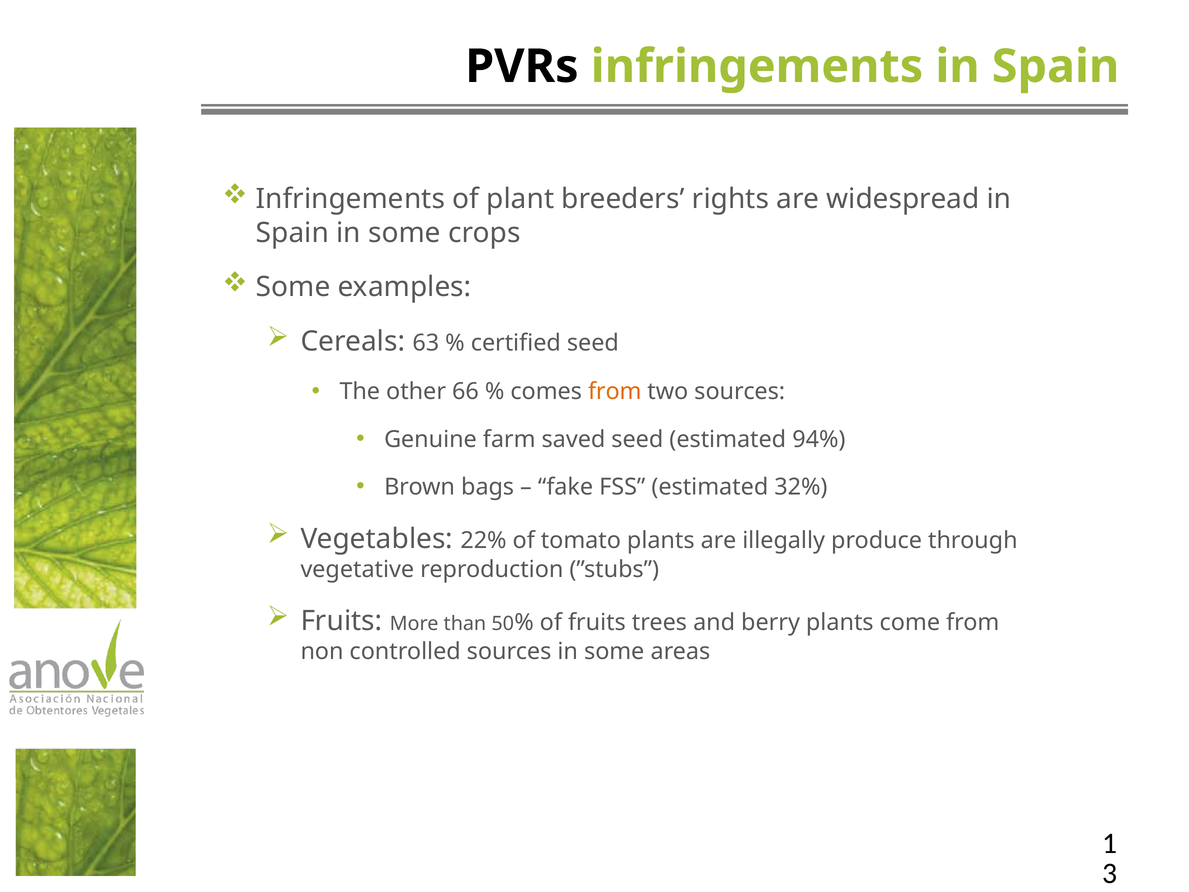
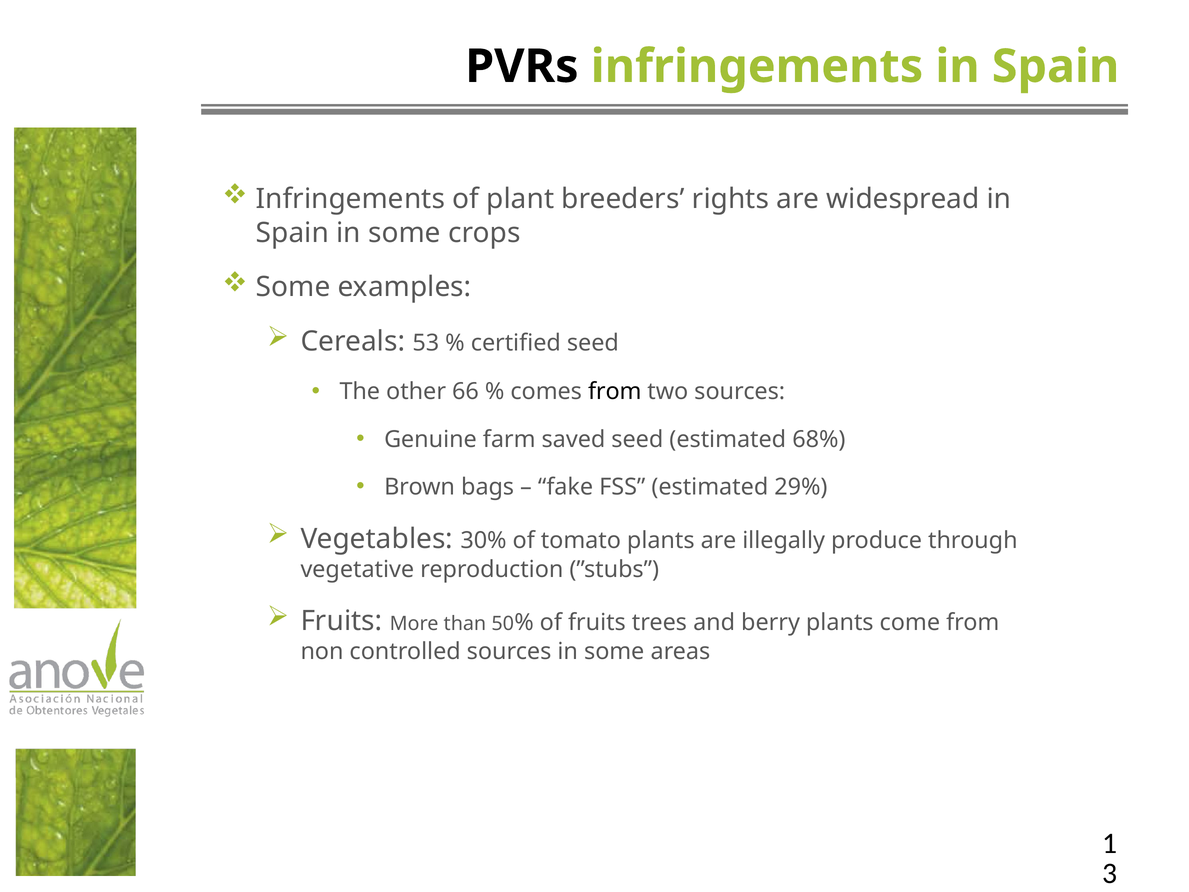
63: 63 -> 53 (426, 343)
from colour: orange -> black (615, 392)
94%: 94% -> 68% (819, 439)
32%: 32% -> 29% (801, 487)
22%: 22% -> 30% (483, 540)
